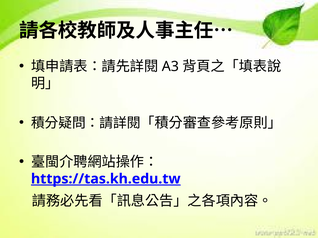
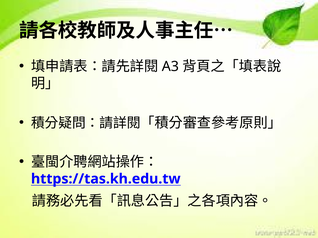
https://tas.kh.edu.tw underline: present -> none (106, 179)
